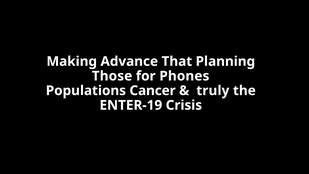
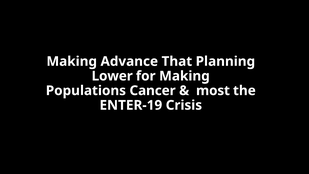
Those: Those -> Lower (112, 76)
for Phones: Phones -> Making (184, 76)
truly: truly -> most (213, 91)
